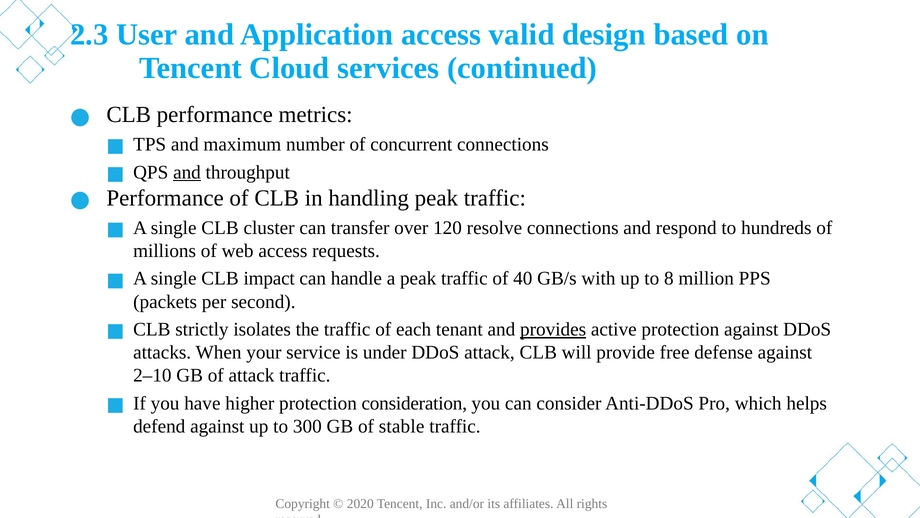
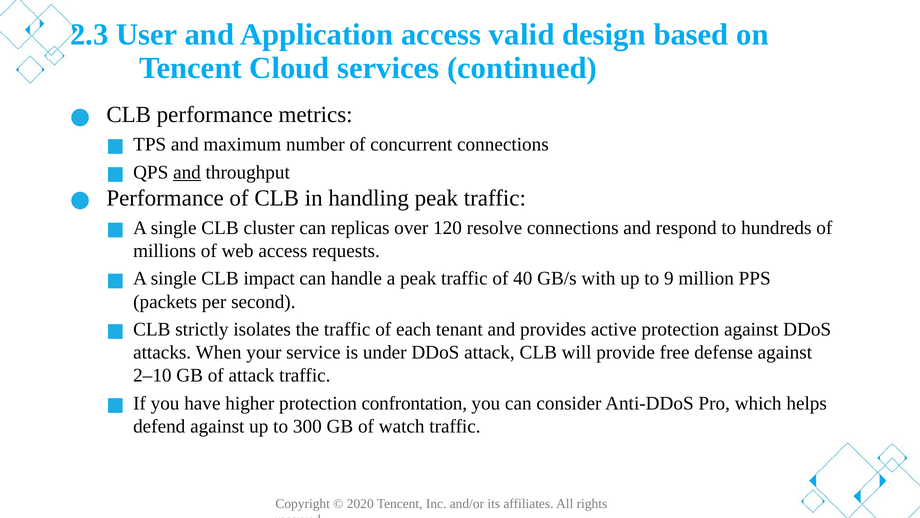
transfer: transfer -> replicas (360, 228)
8: 8 -> 9 (669, 278)
provides underline: present -> none (553, 329)
consideration: consideration -> confrontation (414, 403)
stable: stable -> watch (402, 426)
